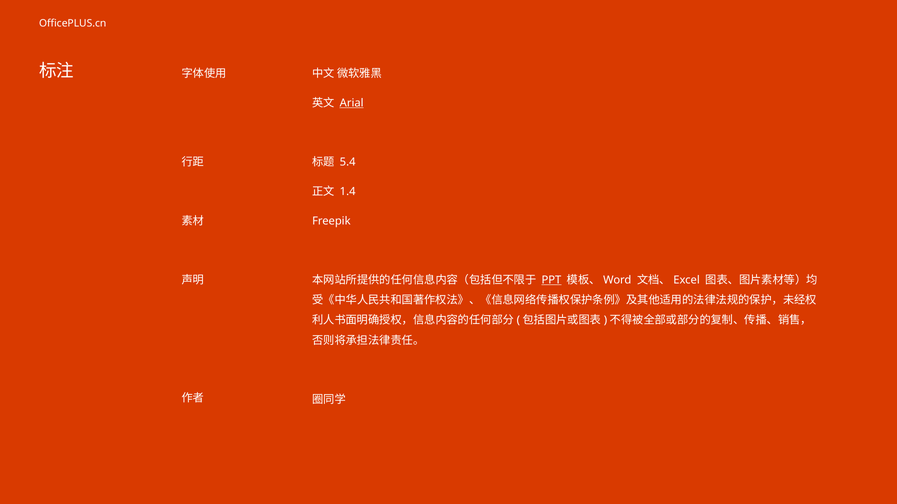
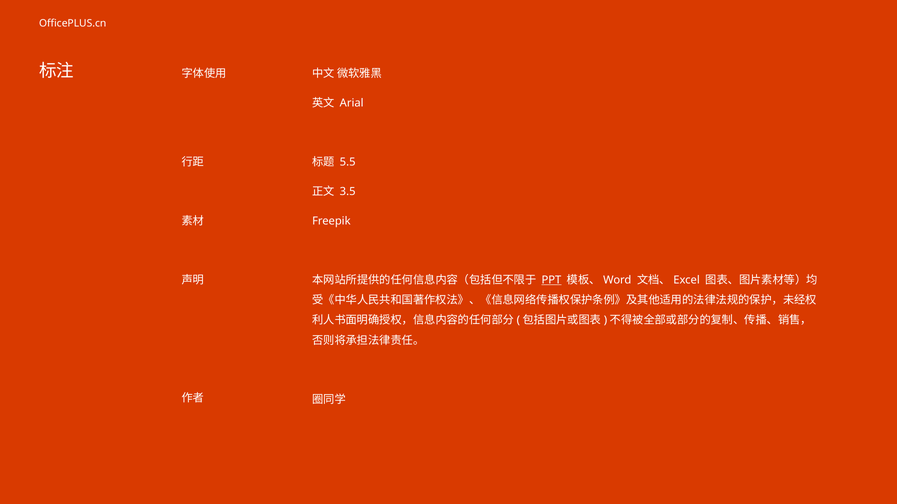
Arial underline: present -> none (352, 103)
5.4: 5.4 -> 5.5 (348, 162)
1.4: 1.4 -> 3.5 (348, 192)
